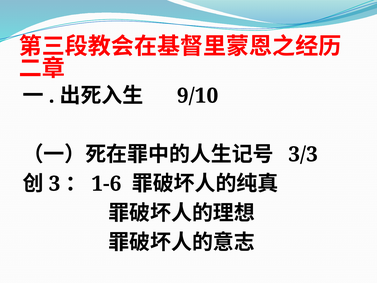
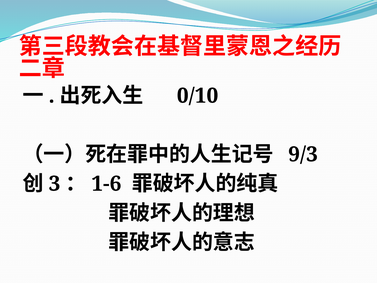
9/10: 9/10 -> 0/10 (198, 96)
3/3: 3/3 -> 9/3 (303, 154)
